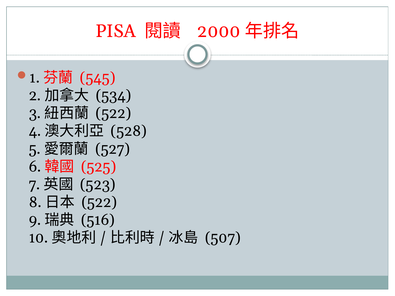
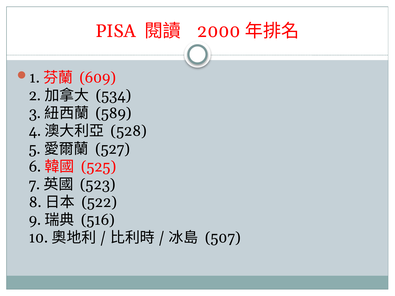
545: 545 -> 609 (98, 78)
522: 522 -> 589 (114, 113)
